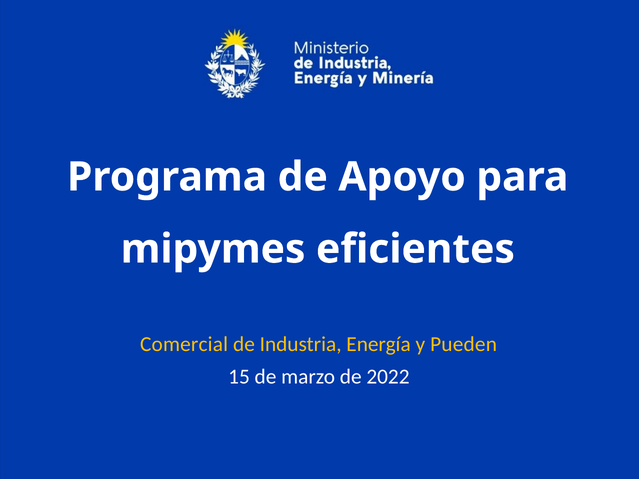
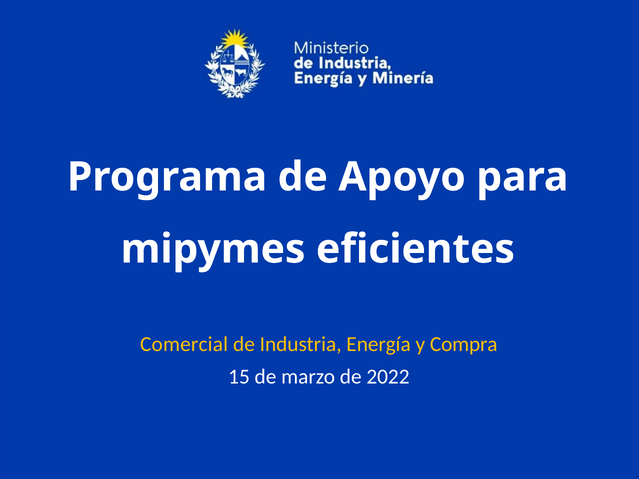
Pueden: Pueden -> Compra (464, 345)
